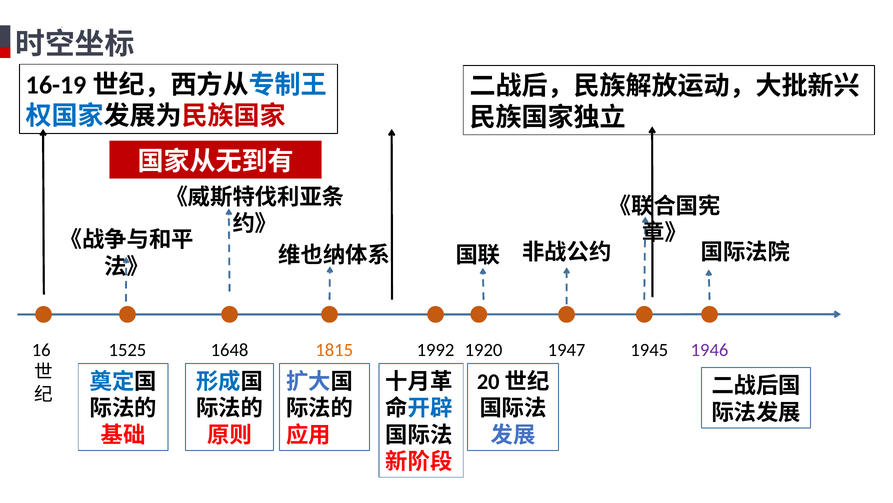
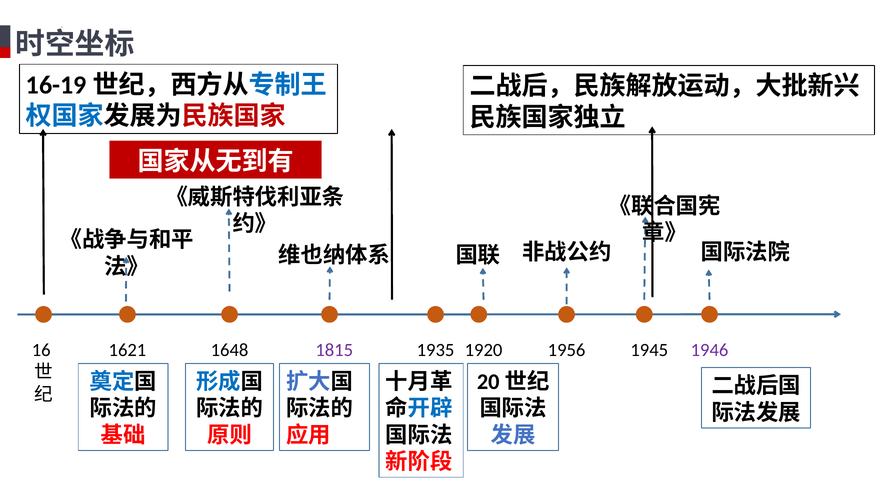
1525: 1525 -> 1621 (127, 349)
1815 colour: orange -> purple (334, 349)
1992: 1992 -> 1935 (436, 349)
1947: 1947 -> 1956 (567, 349)
